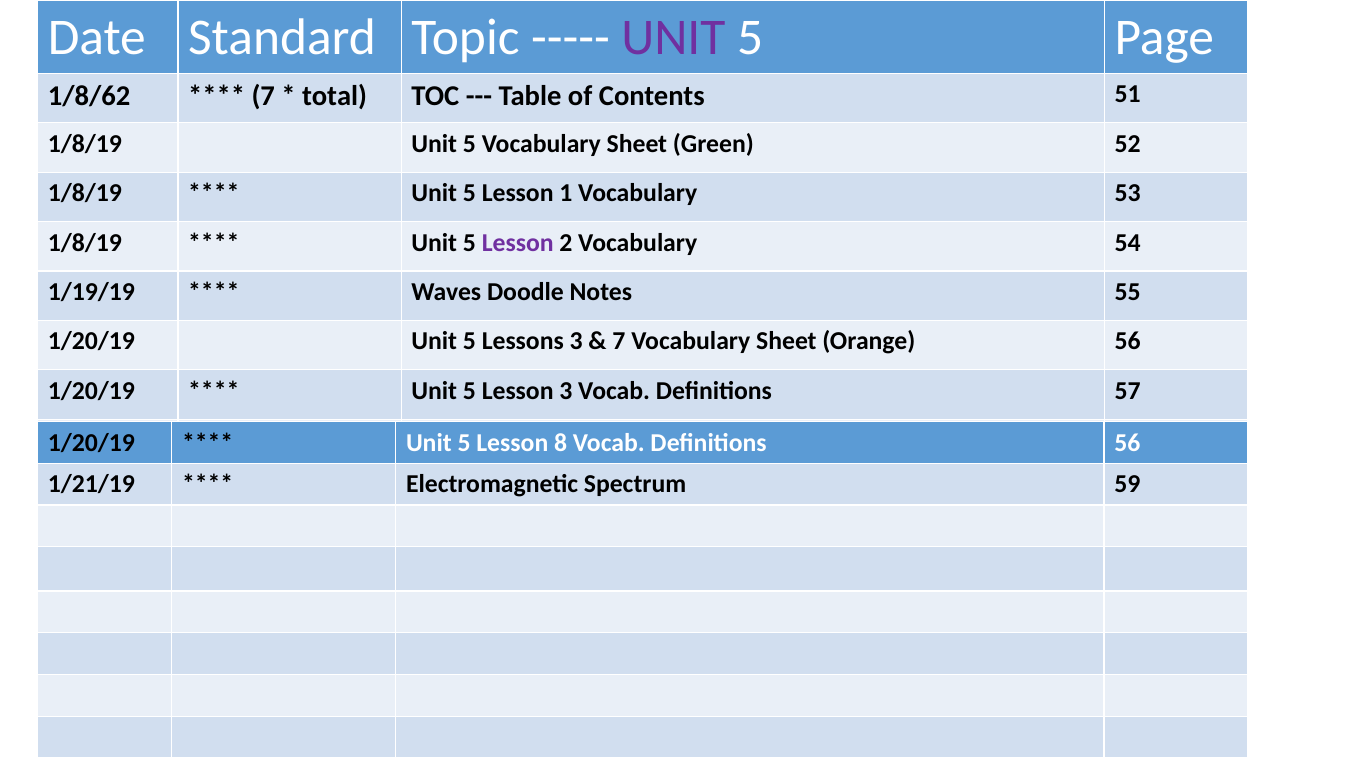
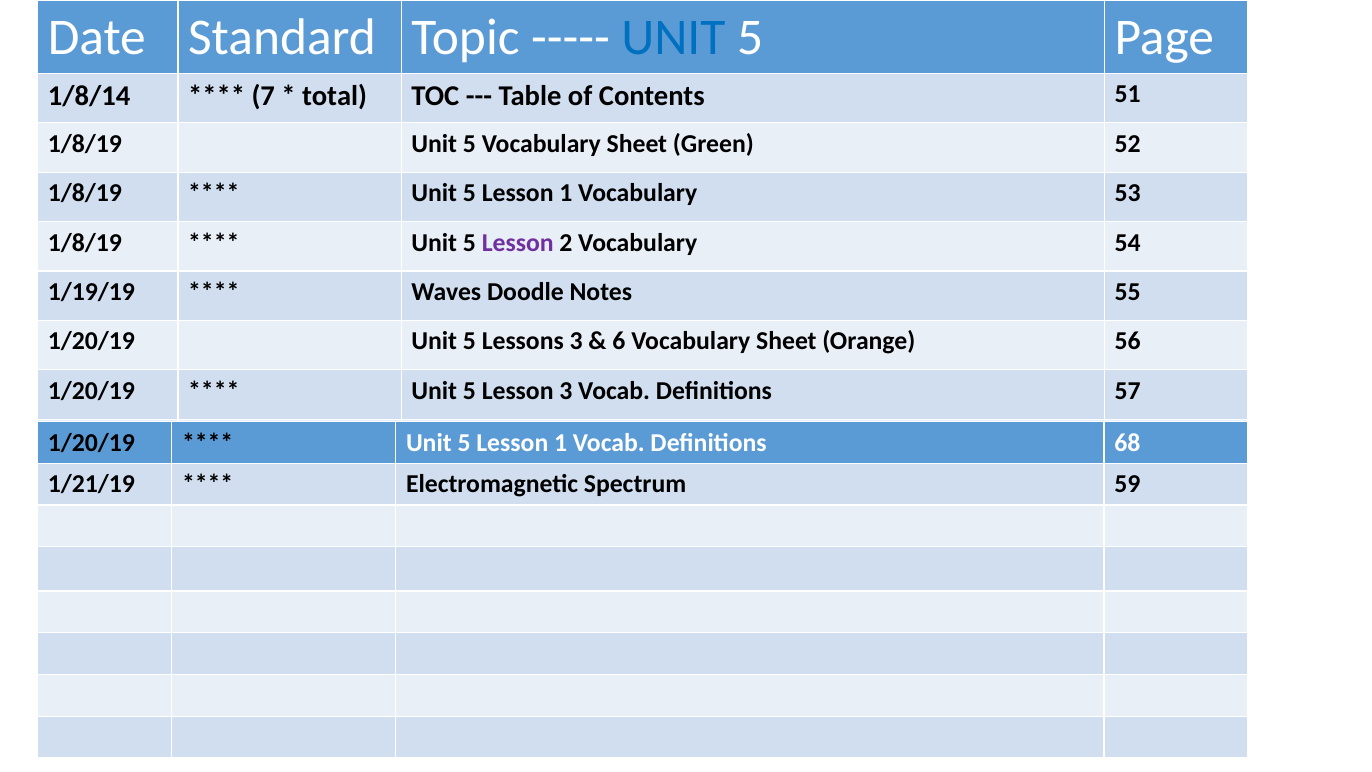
UNIT colour: purple -> blue (673, 37)
1/8/62: 1/8/62 -> 1/8/14 (89, 96)
7: 7 -> 6 (619, 341)
8: 8 -> 1 (561, 443)
Definitions 56: 56 -> 68 (1127, 443)
